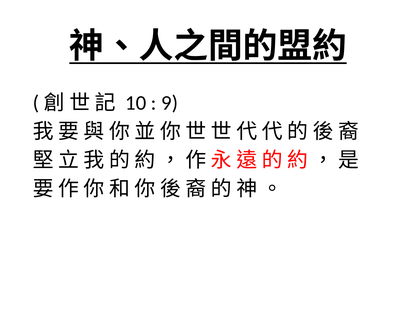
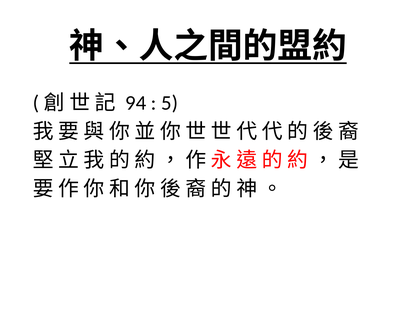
10: 10 -> 94 (136, 103)
9: 9 -> 5 (170, 103)
